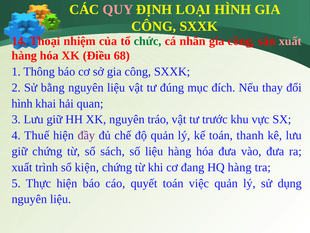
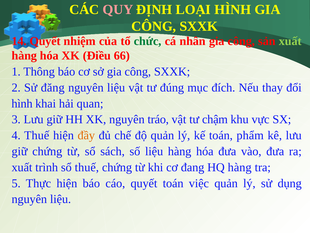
14 Thoại: Thoại -> Quyết (45, 41)
xuất colour: pink -> light green (290, 41)
68: 68 -> 66 (122, 56)
bằng: bằng -> đăng (53, 87)
trước: trước -> chậm (215, 119)
đầy colour: purple -> orange (86, 135)
thanh: thanh -> phẩm (250, 135)
sổ kiện: kiện -> thuế (87, 167)
